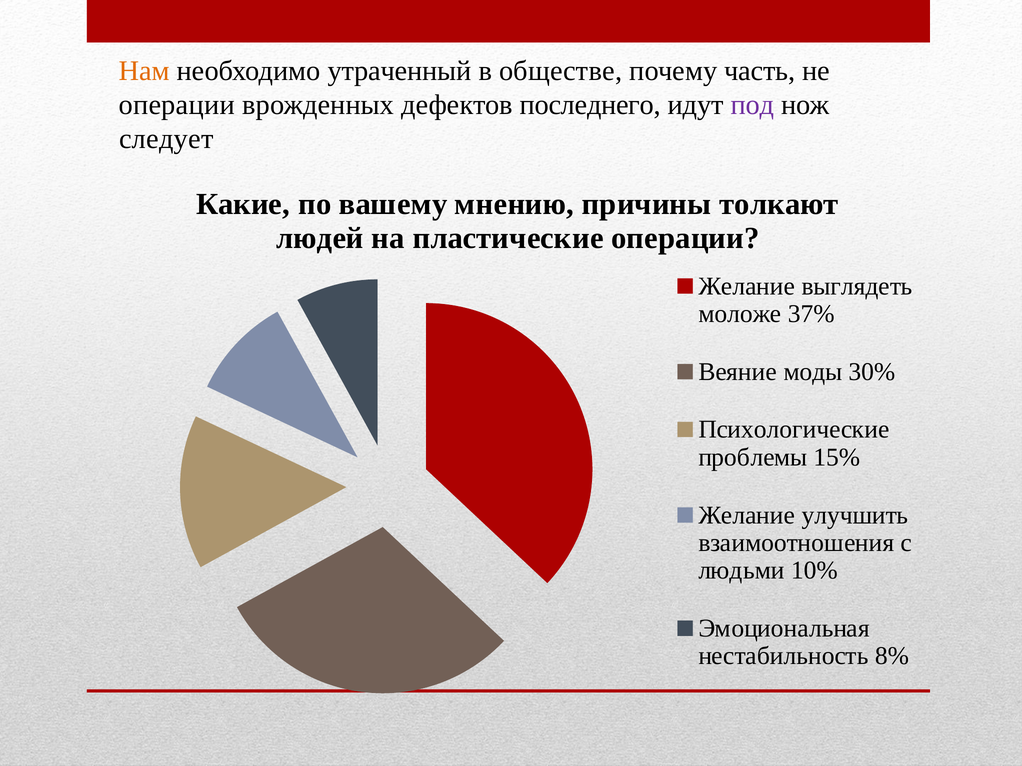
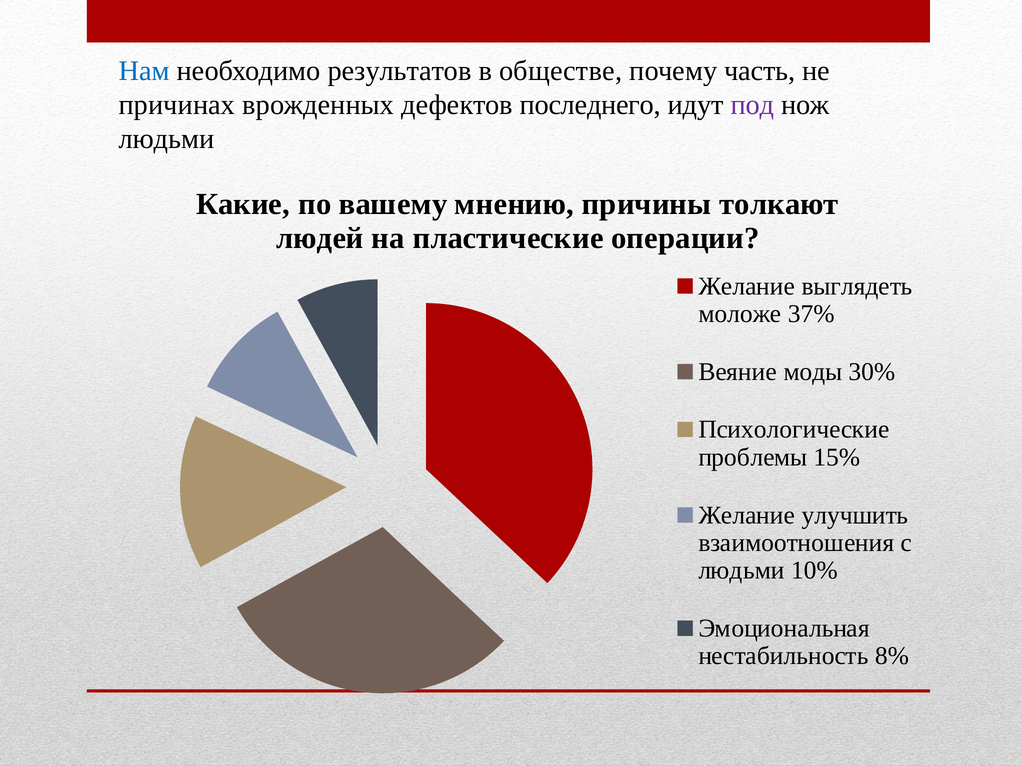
Нам colour: orange -> blue (144, 71)
утраченный: утраченный -> результатов (400, 71)
операции: операции -> причинах (177, 105)
следует: следует -> людьми (167, 139)
